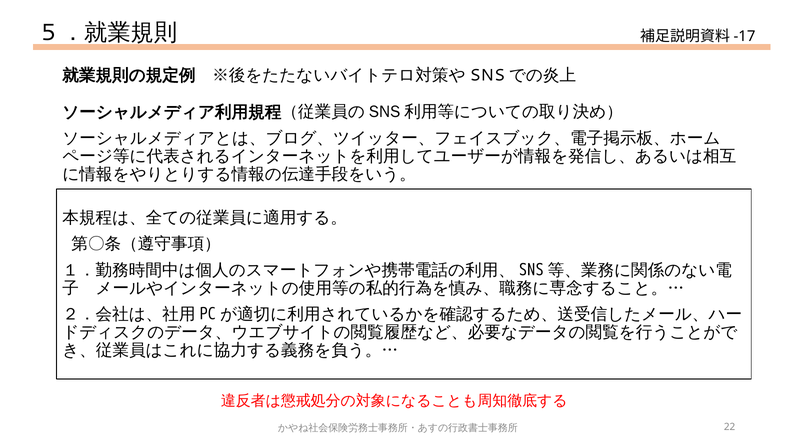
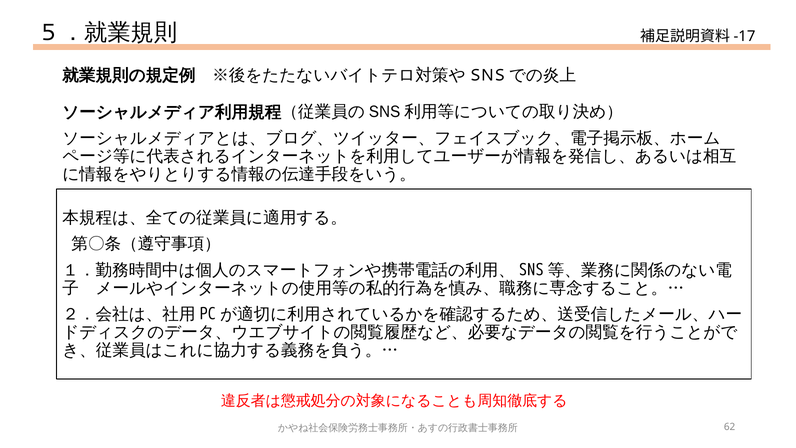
22: 22 -> 62 (730, 427)
